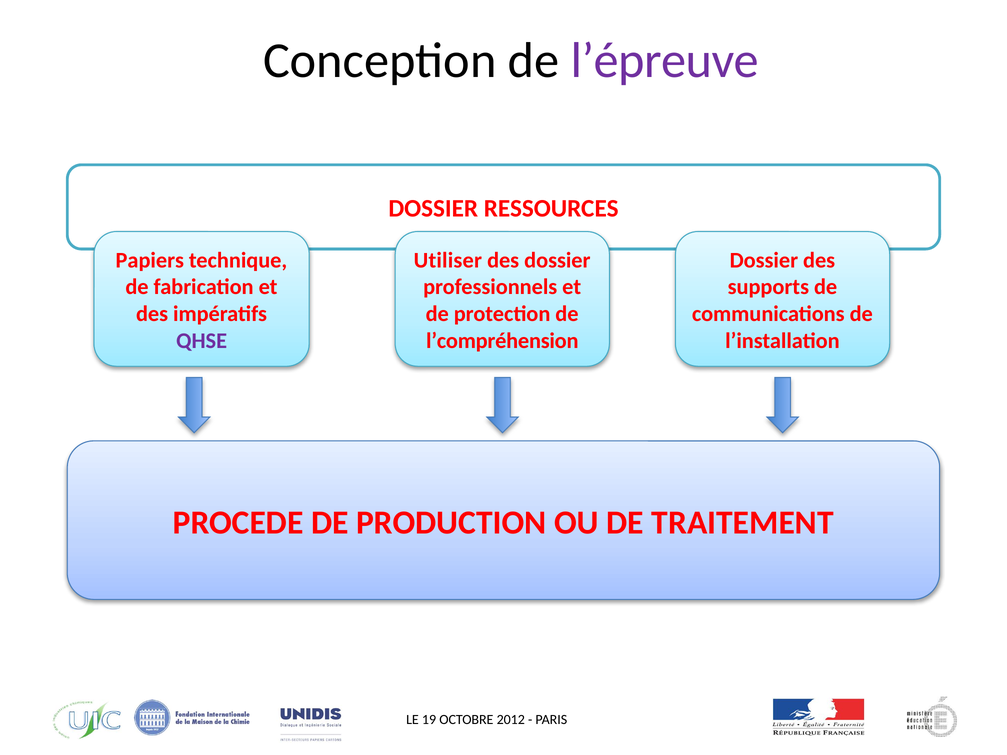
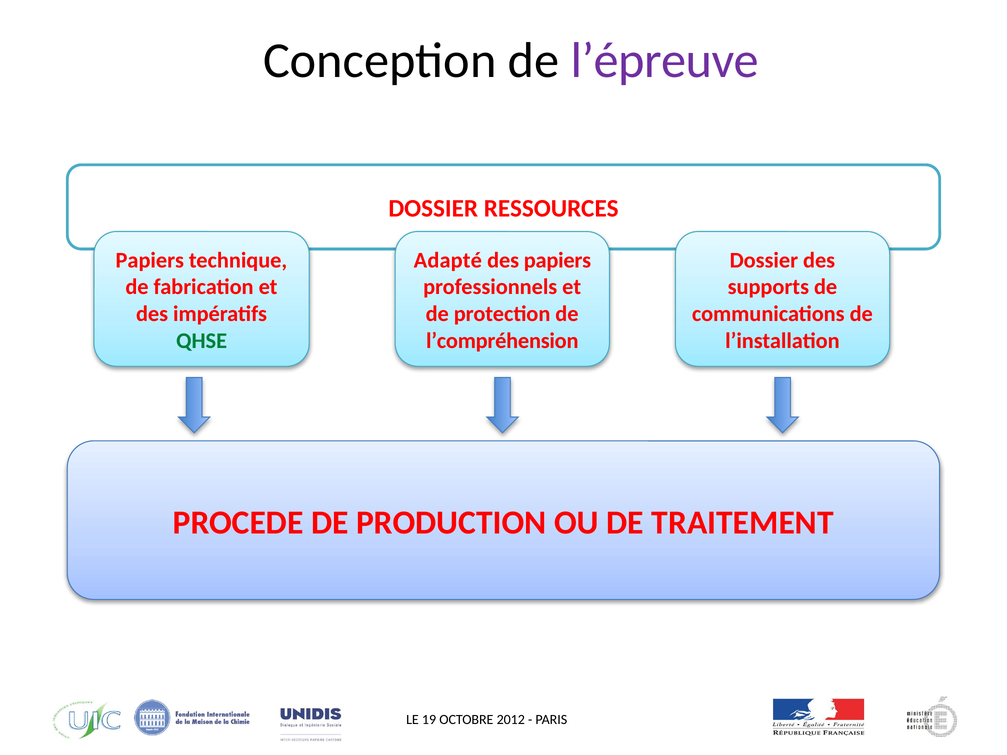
Utiliser: Utiliser -> Adapté (448, 260)
des dossier: dossier -> papiers (557, 260)
QHSE colour: purple -> green (202, 341)
